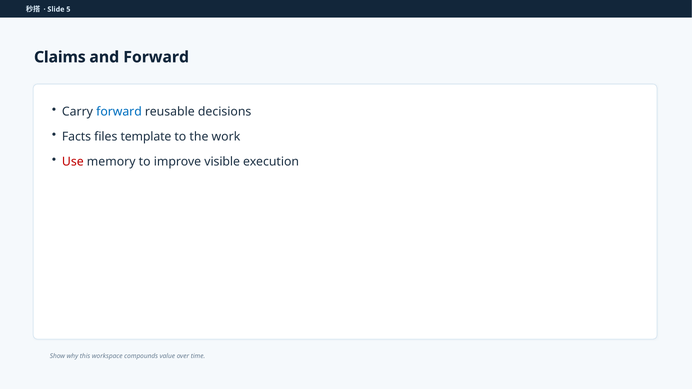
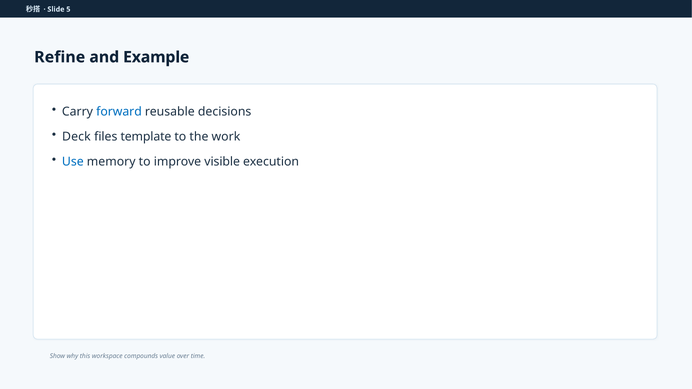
Claims: Claims -> Refine (60, 57)
and Forward: Forward -> Example (156, 57)
Facts: Facts -> Deck (76, 137)
Use colour: red -> blue (73, 162)
